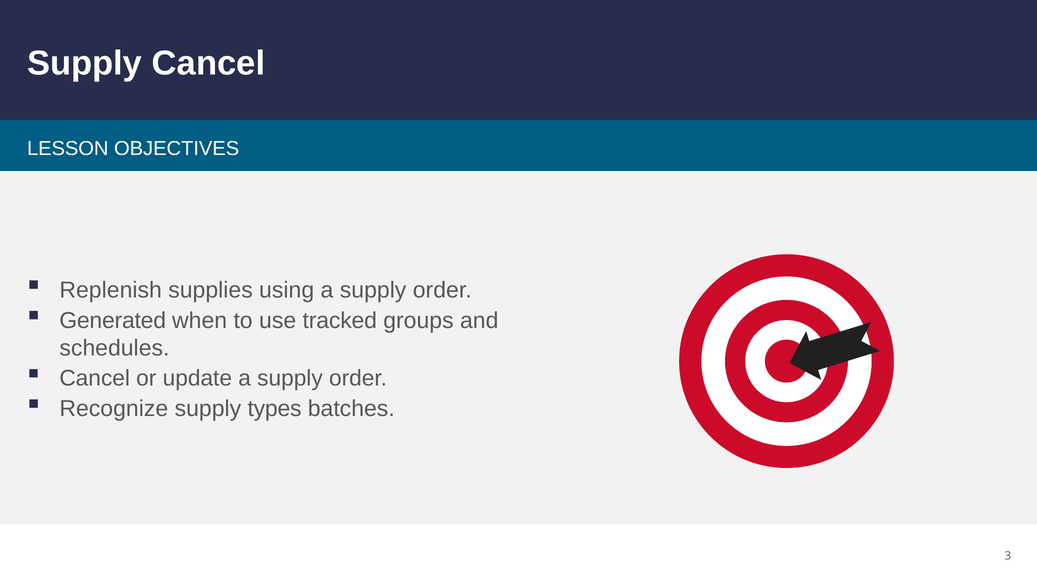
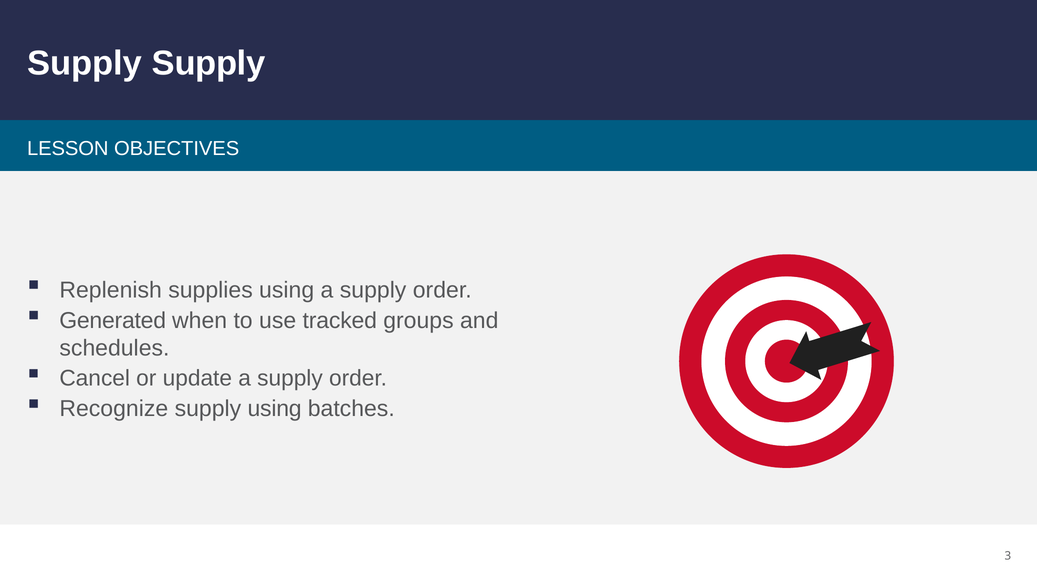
Supply Cancel: Cancel -> Supply (209, 63)
supply types: types -> using (275, 409)
